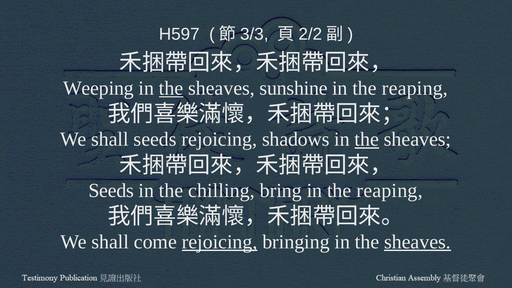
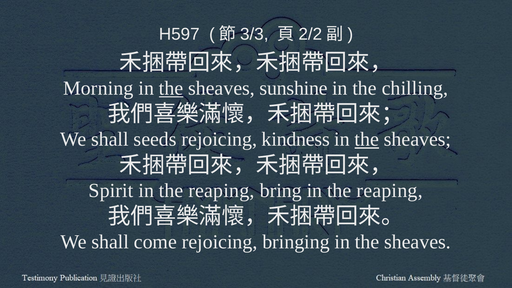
Weeping: Weeping -> Morning (98, 88)
reaping: reaping -> chilling (415, 88)
shadows: shadows -> kindness (296, 139)
Seeds: Seeds -> Spirit (111, 191)
chilling: chilling -> reaping (221, 191)
rejoicing underline: present -> none (220, 242)
sheaves underline: present -> none (418, 242)
